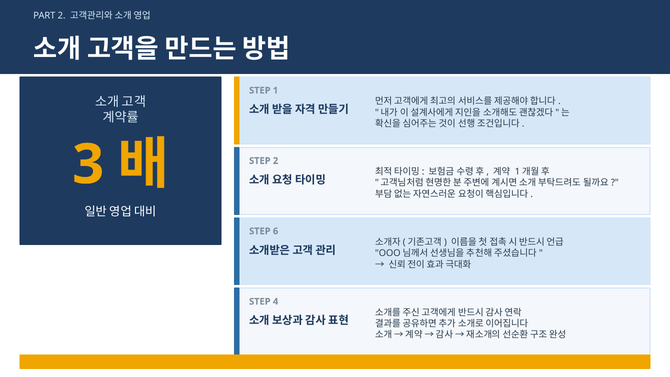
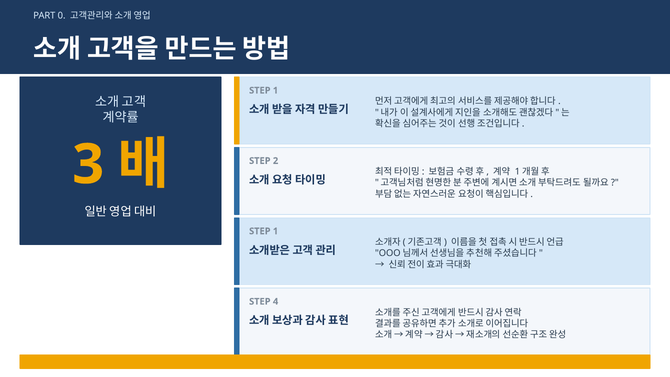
PART 2: 2 -> 0 (62, 16)
6: 6 -> 1 (276, 231)
